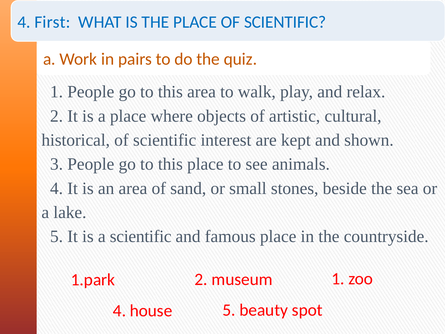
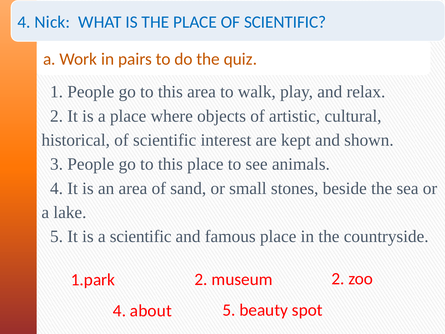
First: First -> Nick (52, 22)
museum 1: 1 -> 2 (338, 278)
house: house -> about (151, 310)
